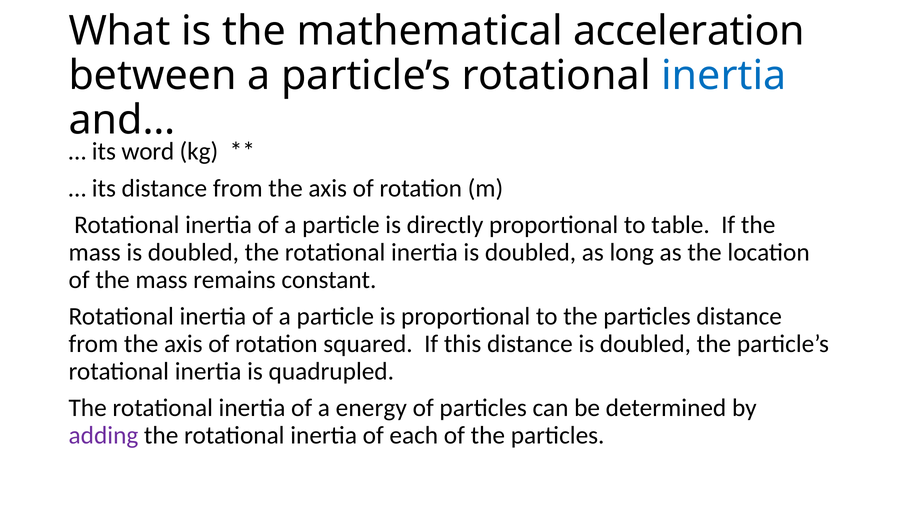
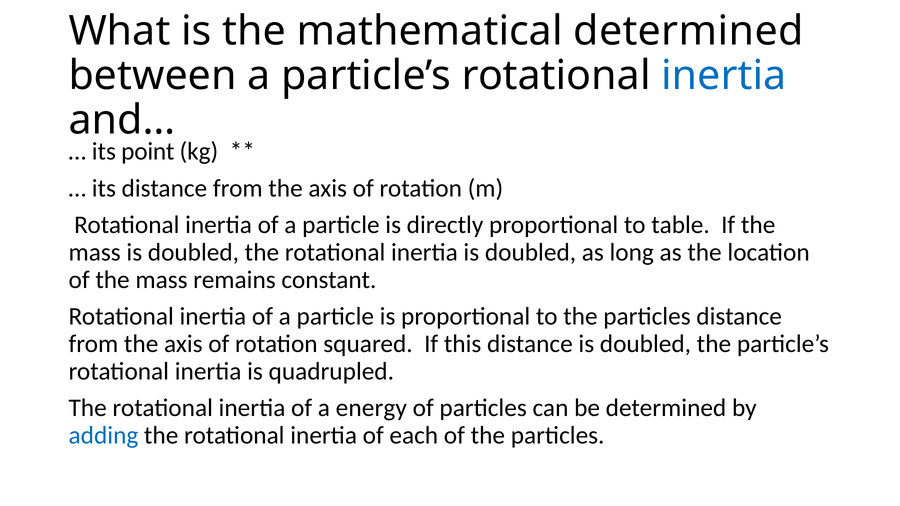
mathematical acceleration: acceleration -> determined (688, 31)
word: word -> point (148, 152)
adding colour: purple -> blue (103, 436)
